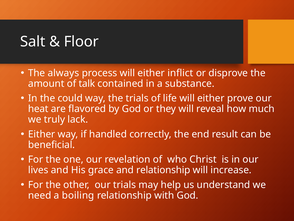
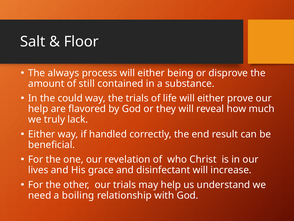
inflict: inflict -> being (180, 73)
talk: talk -> still (87, 83)
heat: heat -> help (38, 109)
and relationship: relationship -> disinfectant (163, 170)
